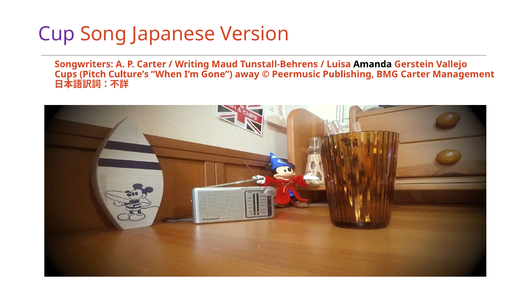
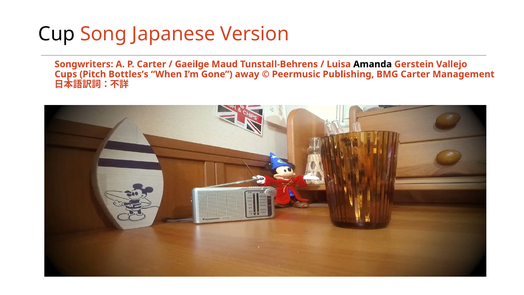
Cup colour: purple -> black (57, 34)
Writing: Writing -> Gaeilge (192, 64)
Culture’s: Culture’s -> Bottles’s (128, 74)
